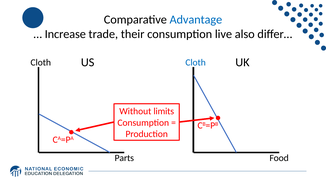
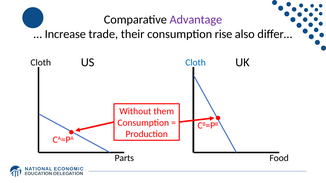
Advantage colour: blue -> purple (196, 20)
live: live -> rise (224, 34)
limits: limits -> them (164, 111)
